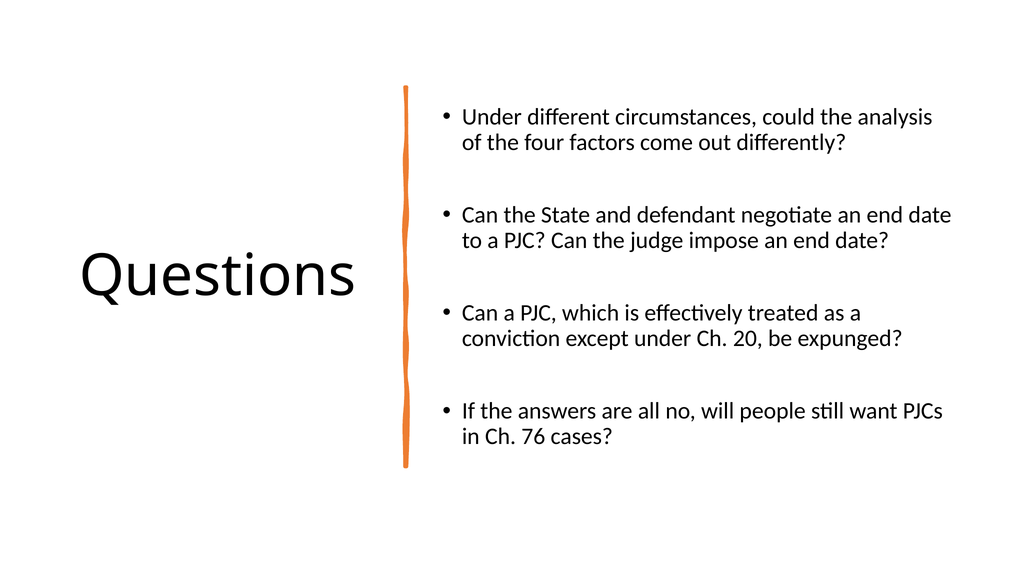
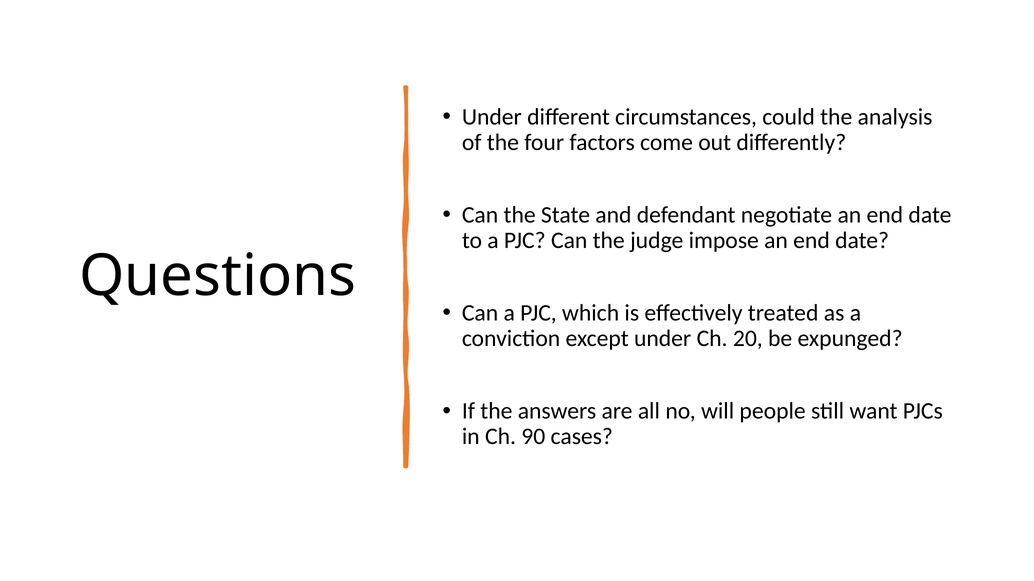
76: 76 -> 90 (533, 437)
